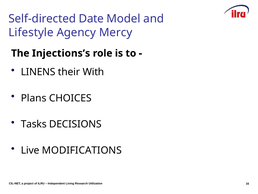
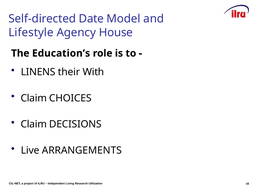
Mercy: Mercy -> House (116, 32)
Injections’s: Injections’s -> Education’s (61, 53)
Plans: Plans -> Claim (34, 98)
Tasks: Tasks -> Claim (34, 124)
MODIFICATIONS: MODIFICATIONS -> ARRANGEMENTS (82, 150)
